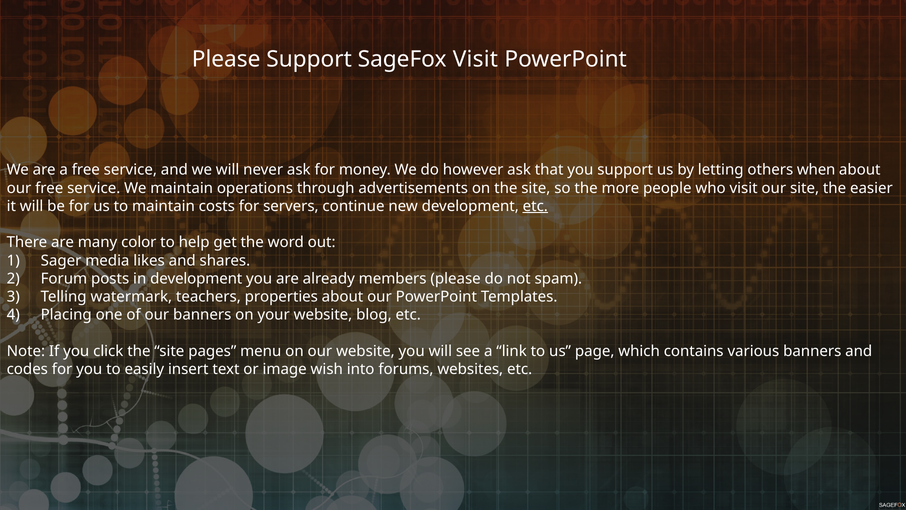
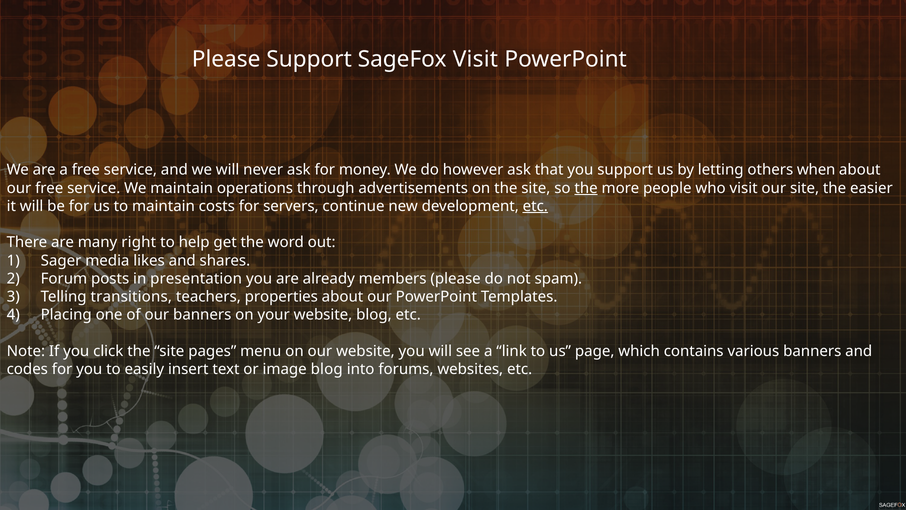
the underline: none -> present (586, 188)
color: color -> right (139, 242)
in development: development -> presentation (196, 278)
watermark: watermark -> transitions (131, 297)
image wish: wish -> blog (327, 369)
